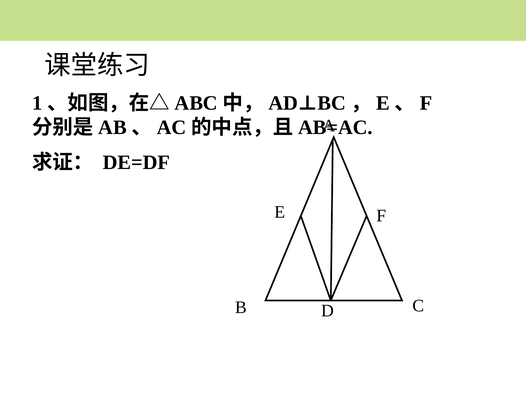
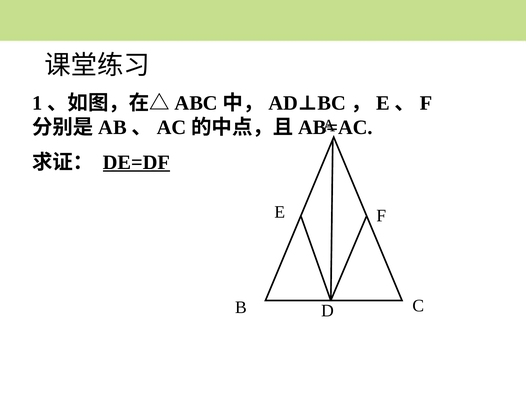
DE=DF underline: none -> present (136, 162)
